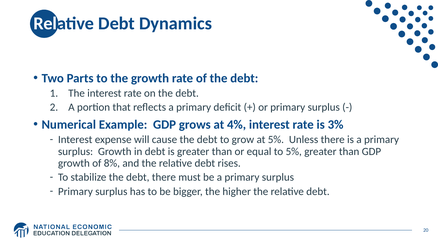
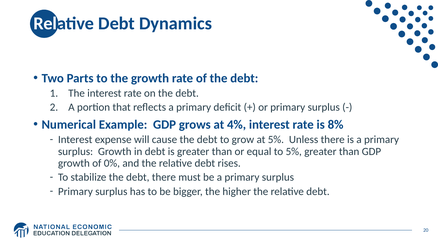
3%: 3% -> 8% (336, 125)
8%: 8% -> 0% (112, 164)
